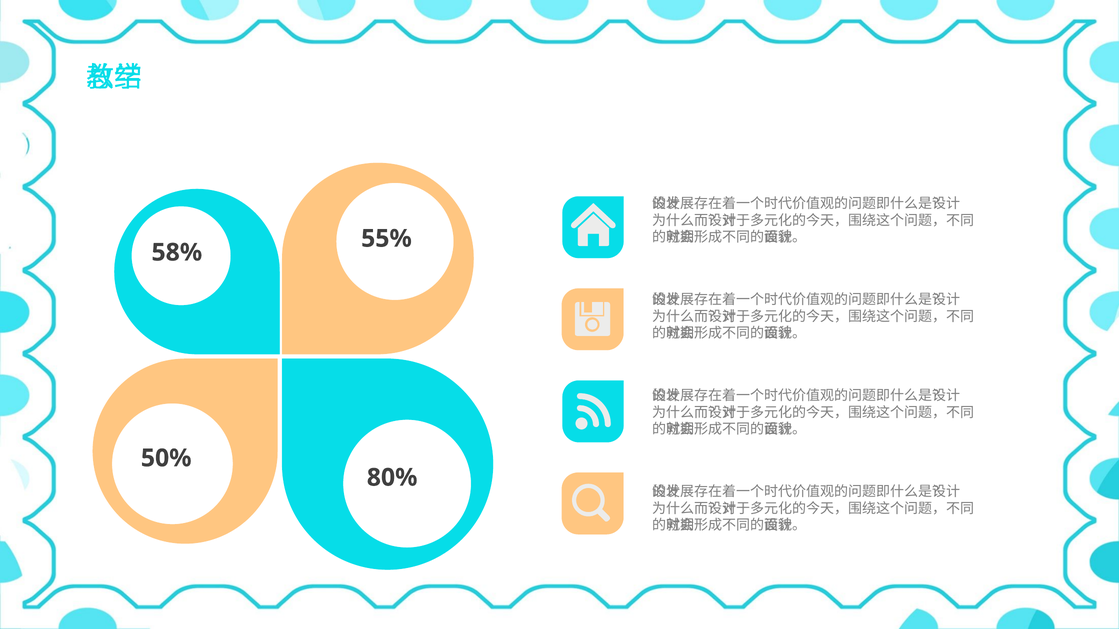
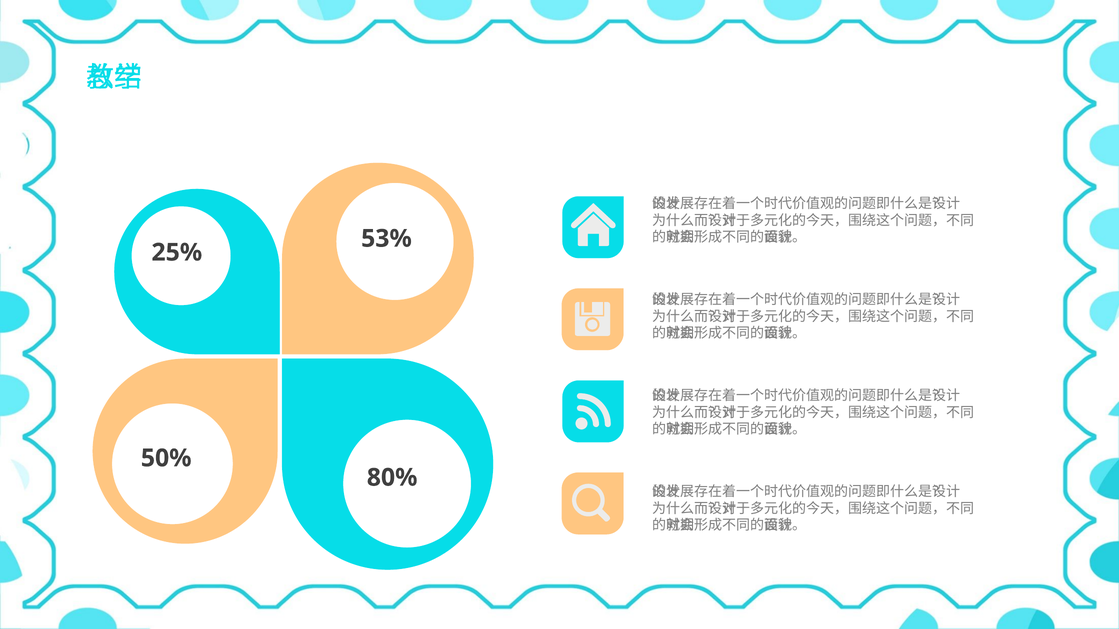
55%: 55% -> 53% (386, 239)
58%: 58% -> 25% (177, 253)
